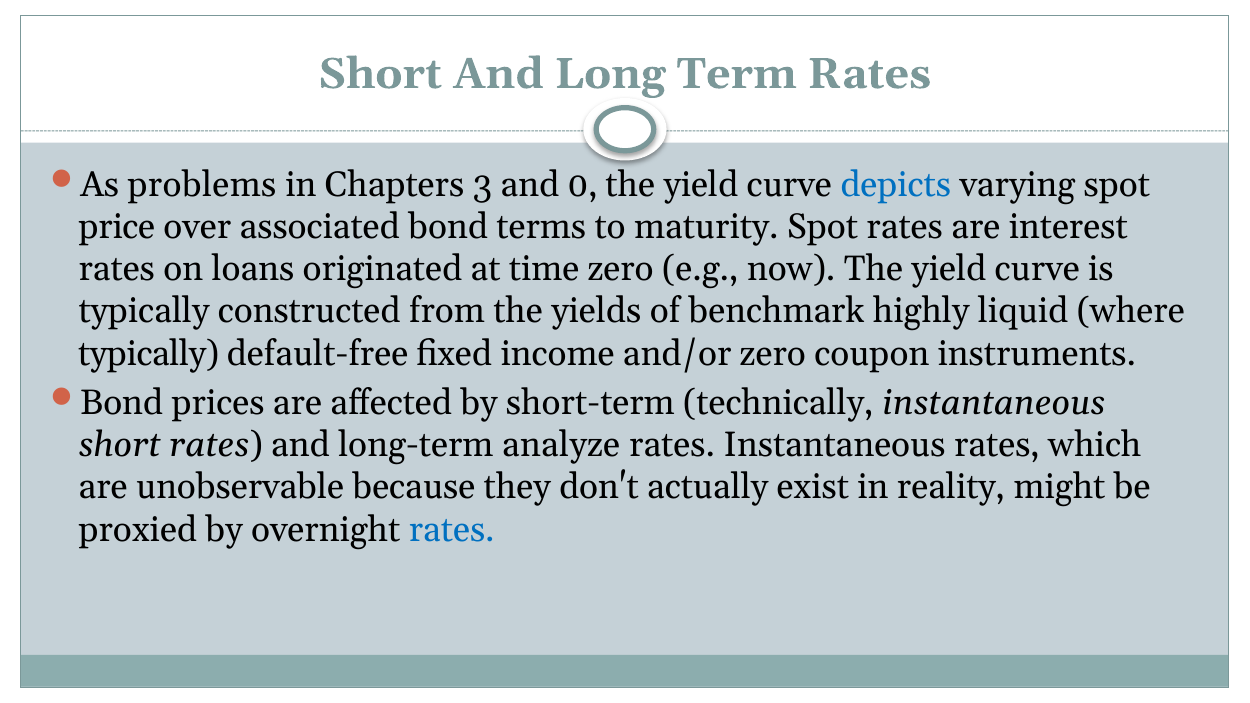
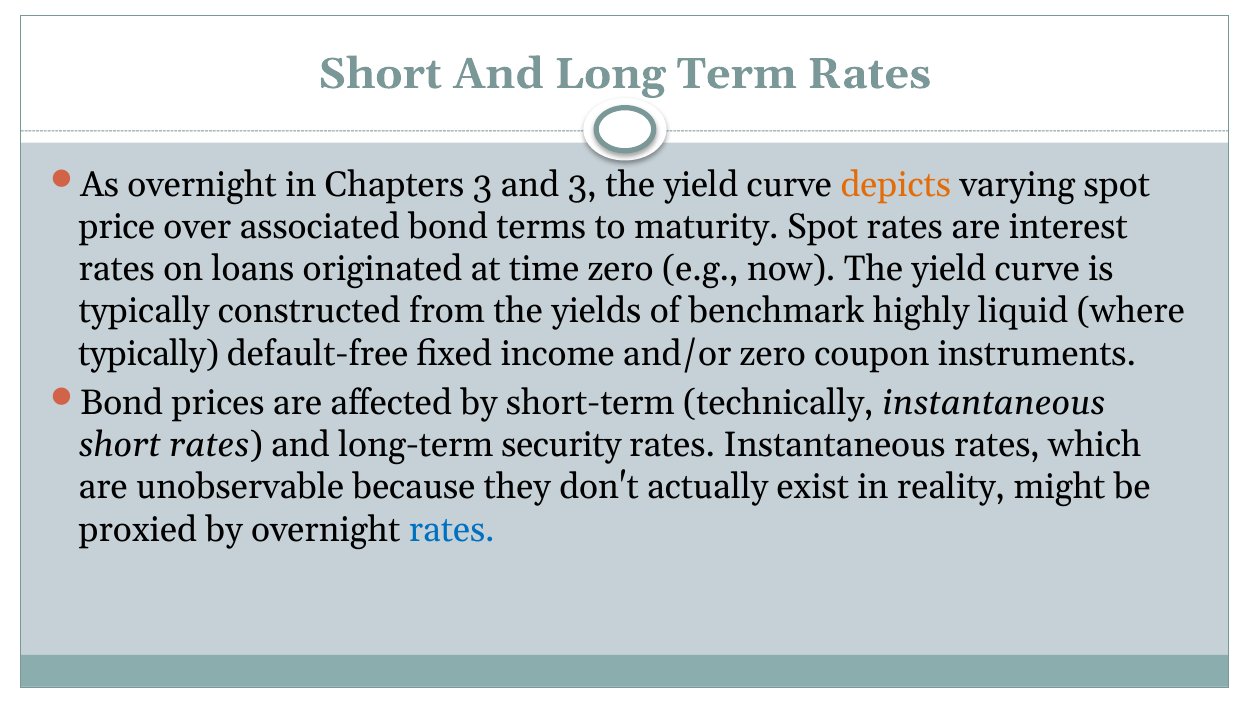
As problems: problems -> overnight (202, 185)
and 0: 0 -> 3 (582, 185)
depicts colour: blue -> orange (896, 185)
analyze: analyze -> security (561, 445)
